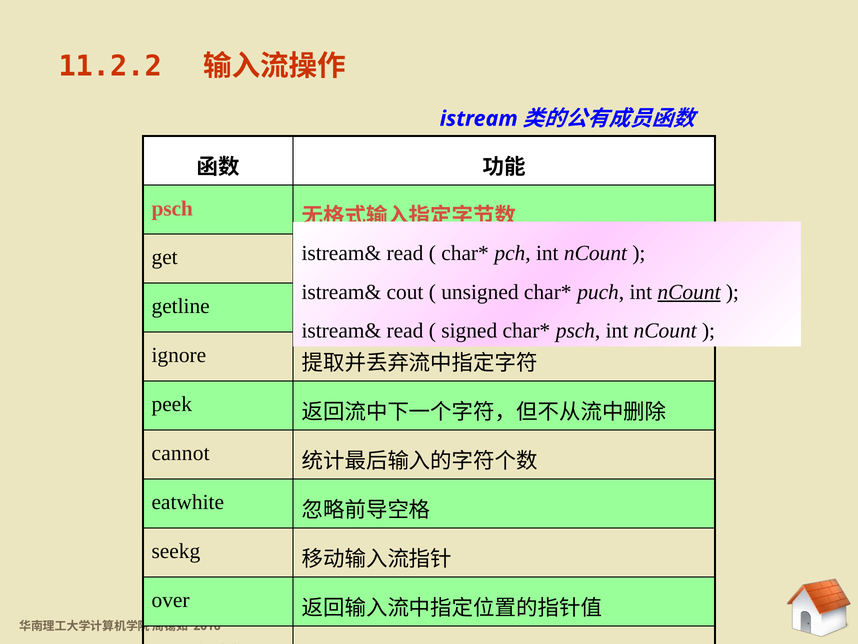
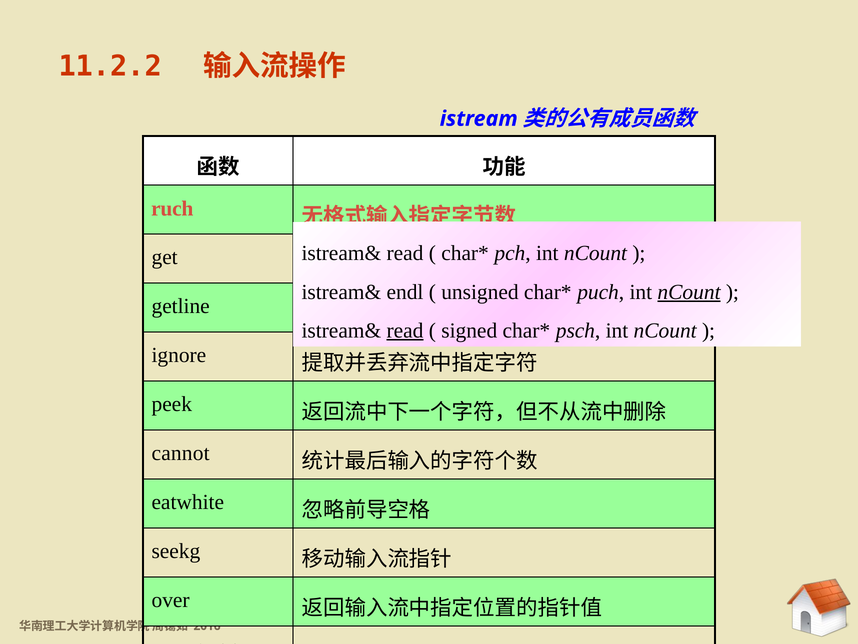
psch: psch -> ruch (172, 208)
cout: cout -> endl (405, 292)
read underline: none -> present (405, 330)
